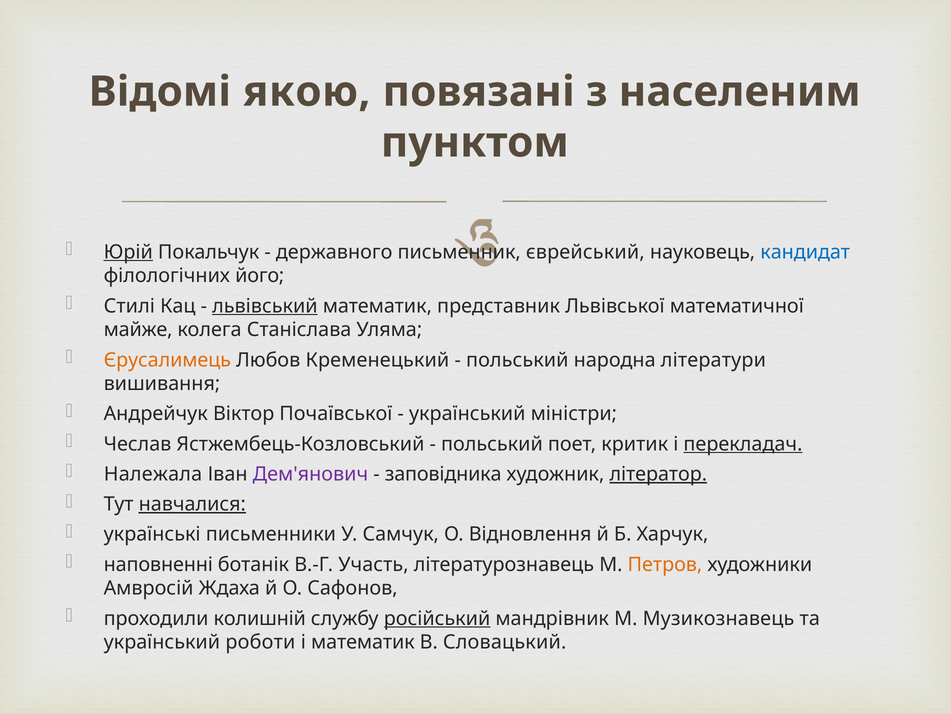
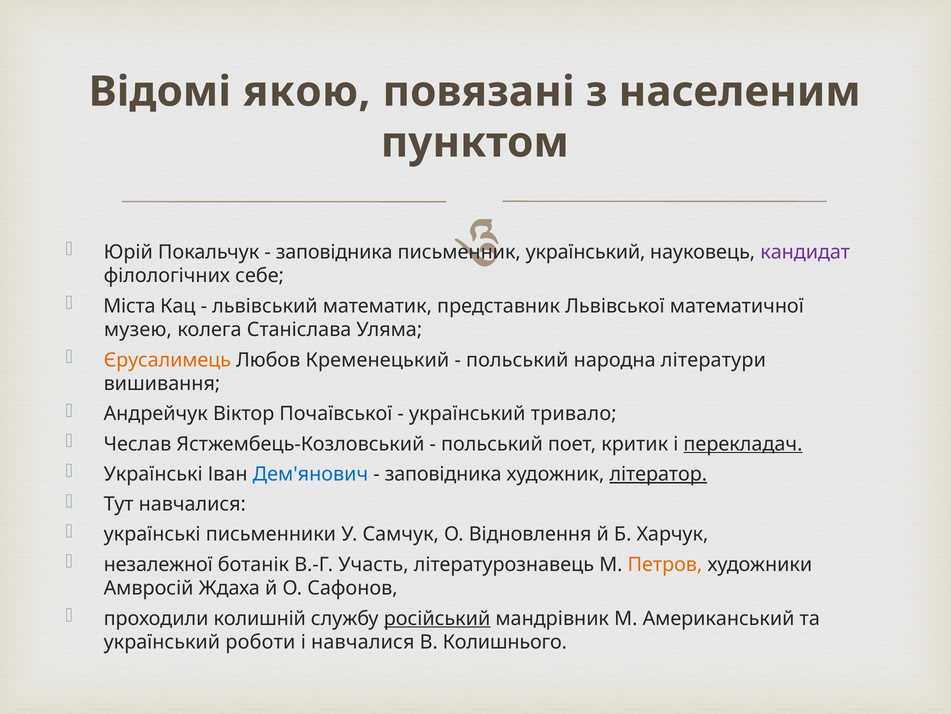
Юрій underline: present -> none (128, 252)
державного: державного -> заповідника (334, 252)
єврейський: єврейський -> український (585, 252)
кандидат colour: blue -> purple (805, 252)
його: його -> себе (260, 276)
Стилі: Стилі -> Міста (129, 306)
львівський underline: present -> none (265, 306)
майже: майже -> музею (138, 329)
міністри: міністри -> тривало (574, 413)
Належала: Належала -> Українські (153, 474)
Дем'янович colour: purple -> blue (310, 474)
навчалися underline: present -> none (192, 504)
наповненні: наповненні -> незалежної (158, 564)
Музикознавець: Музикознавець -> Американський (719, 618)
і математик: математик -> навчалися (363, 642)
Словацький: Словацький -> Колишнього (505, 642)
